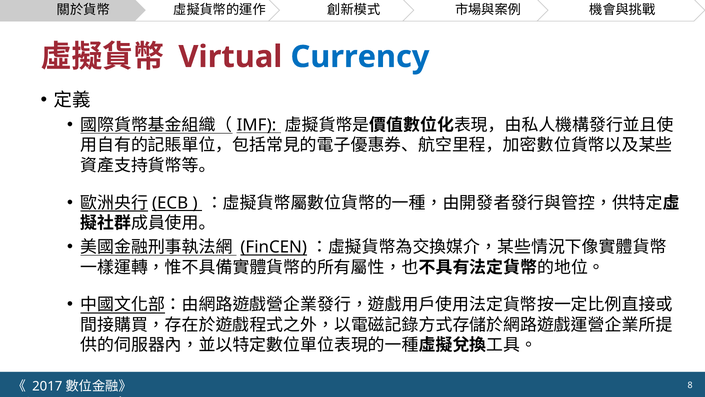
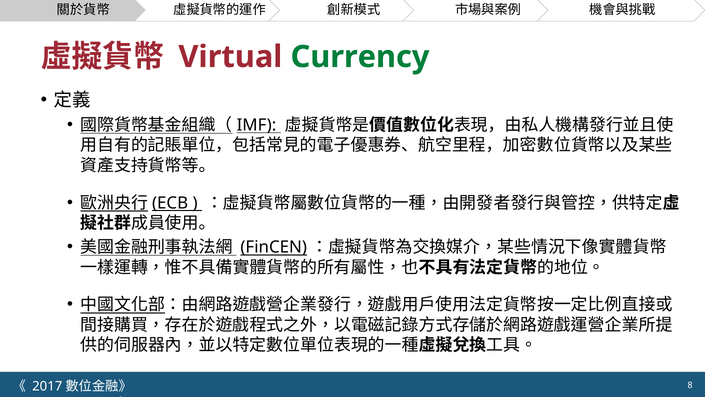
Currency colour: blue -> green (360, 57)
